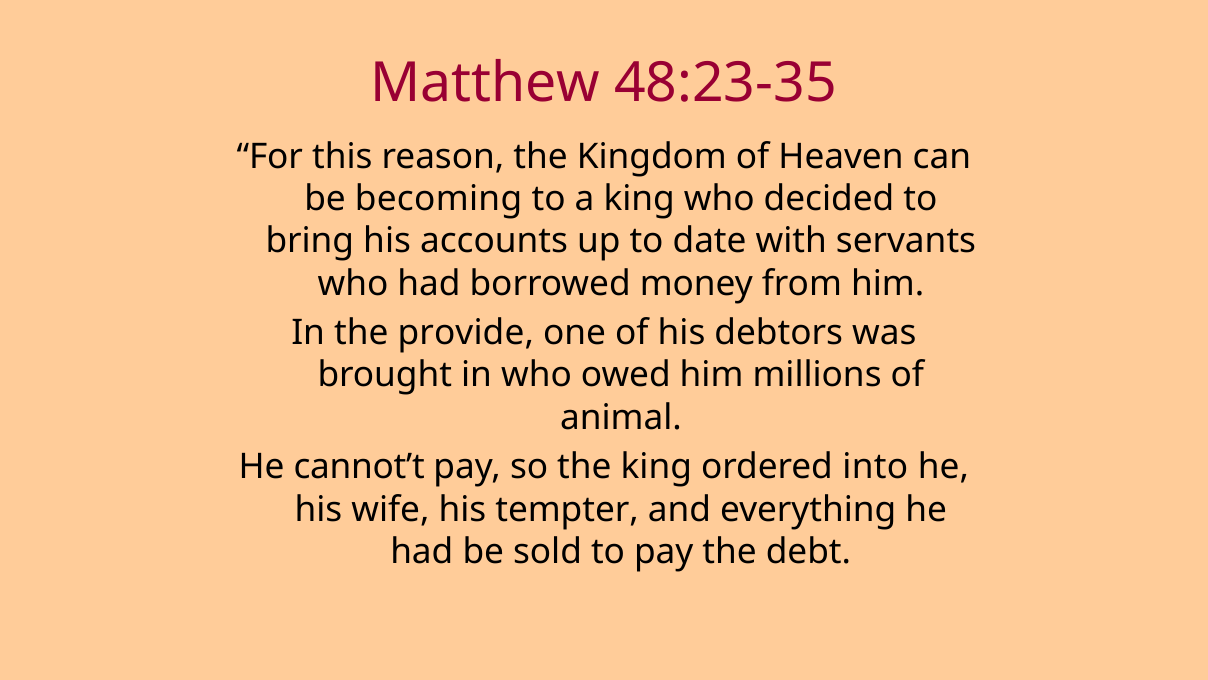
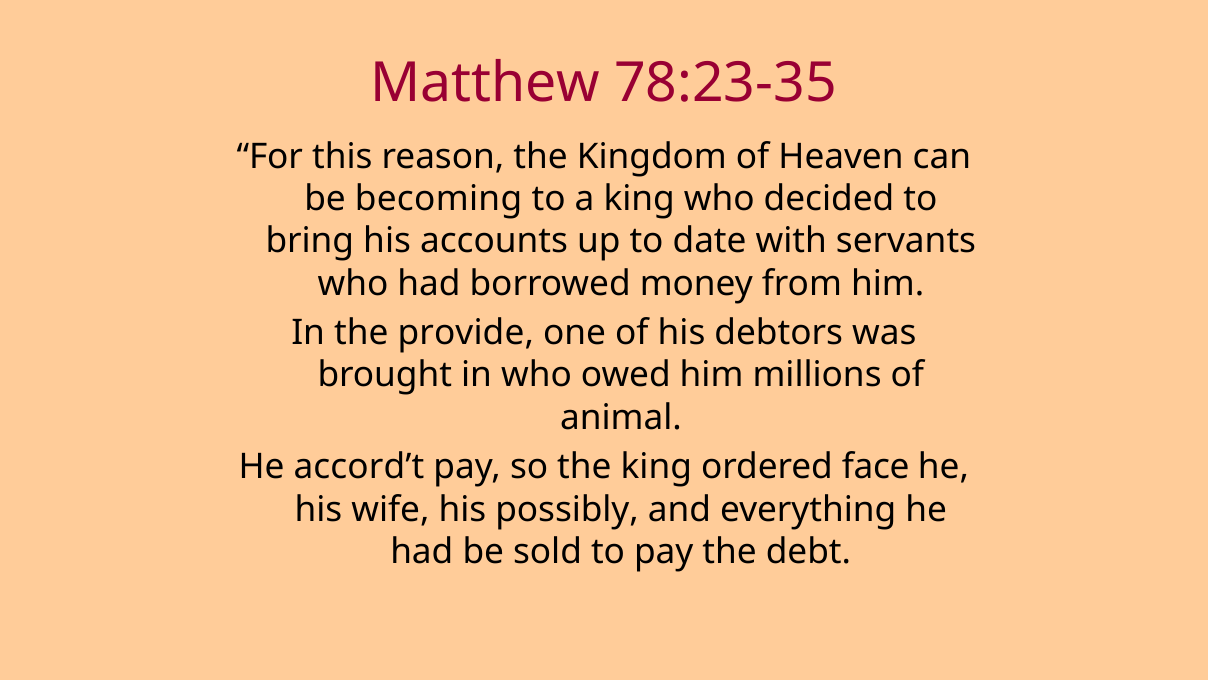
48:23-35: 48:23-35 -> 78:23-35 (725, 83)
cannot’t: cannot’t -> accord’t (359, 467)
into: into -> face (876, 467)
tempter: tempter -> possibly (567, 509)
